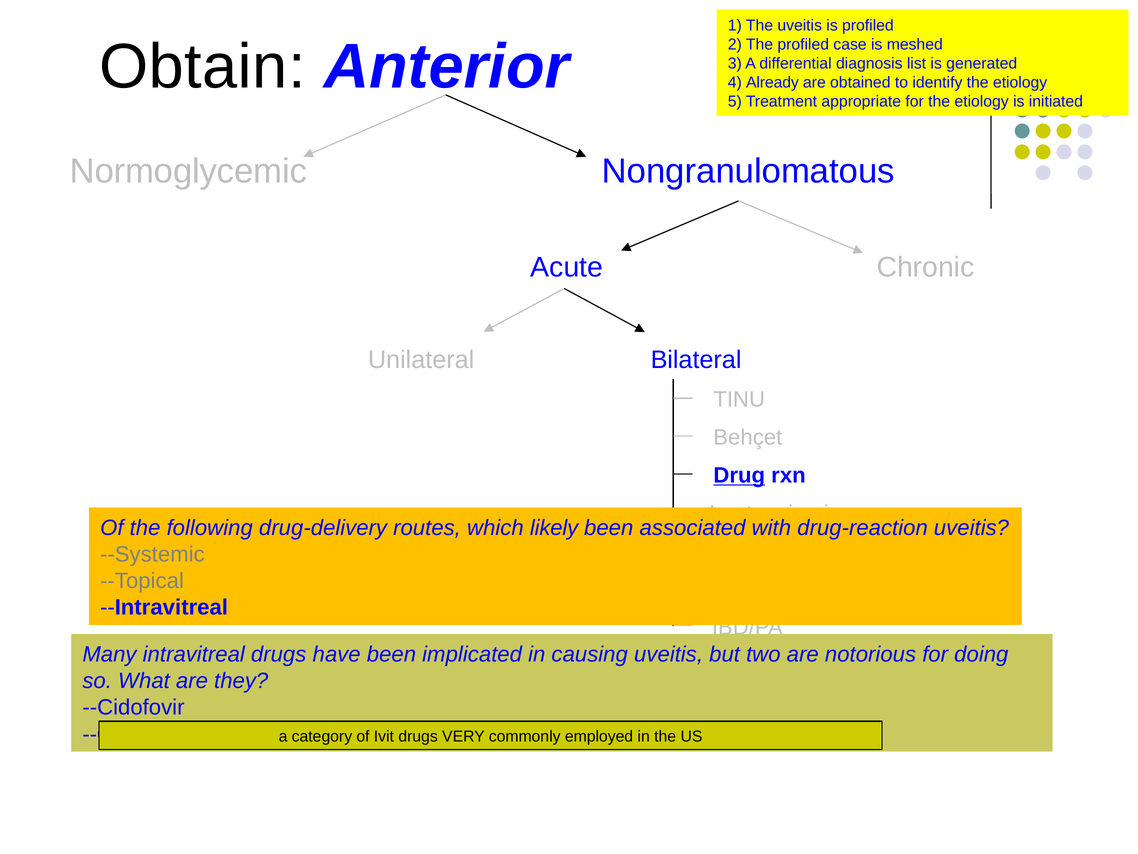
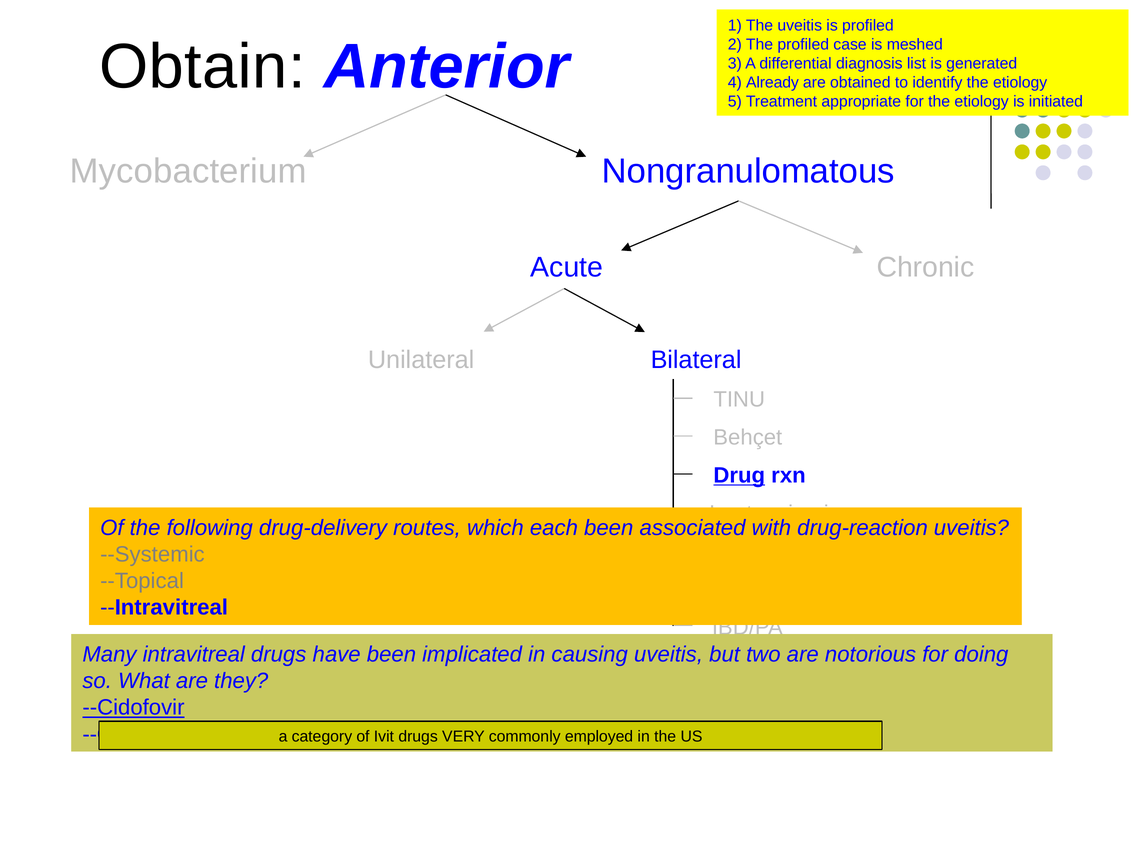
Normoglycemic: Normoglycemic -> Mycobacterium (188, 171)
likely: likely -> each (554, 528)
--Cidofovir underline: none -> present (133, 707)
